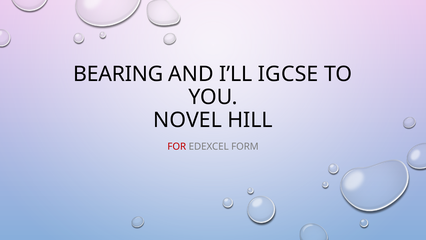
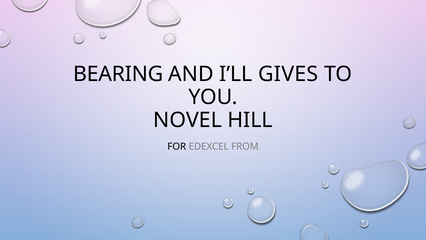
IGCSE: IGCSE -> GIVES (288, 74)
FOR colour: red -> black (177, 146)
FORM: FORM -> FROM (245, 146)
